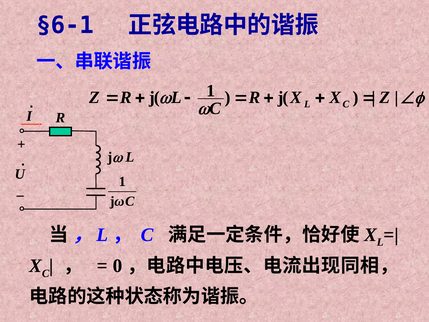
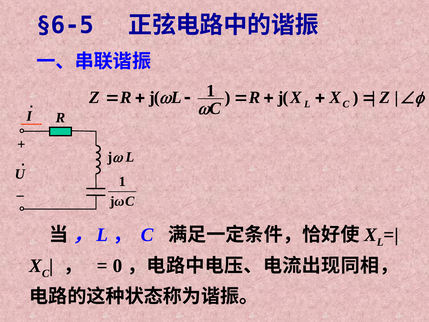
§6-1: §6-1 -> §6-5 (65, 25)
